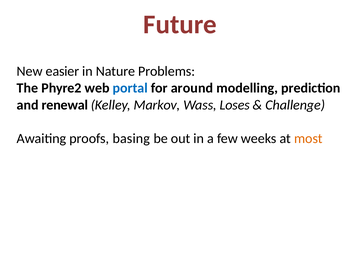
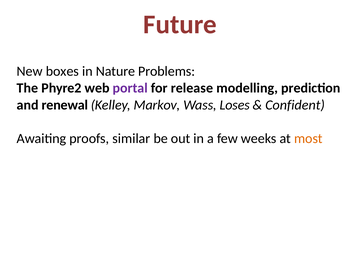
easier: easier -> boxes (62, 71)
portal colour: blue -> purple (130, 88)
around: around -> release (192, 88)
Challenge: Challenge -> Confident (295, 105)
basing: basing -> similar (131, 139)
